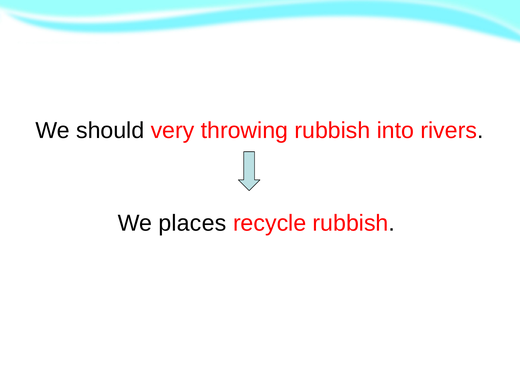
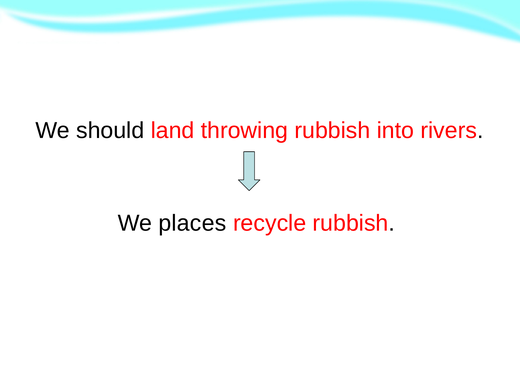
very: very -> land (173, 131)
